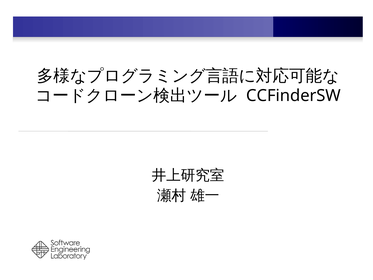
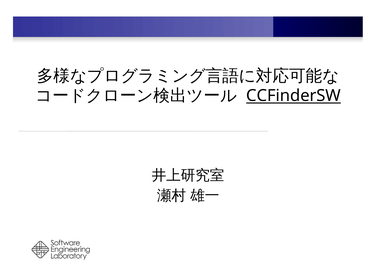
CCFinderSW underline: none -> present (294, 96)
